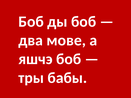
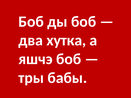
мове: мове -> хутка (66, 40)
